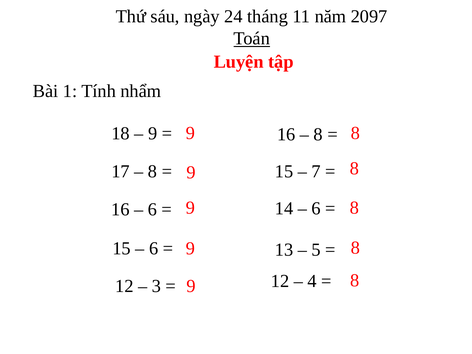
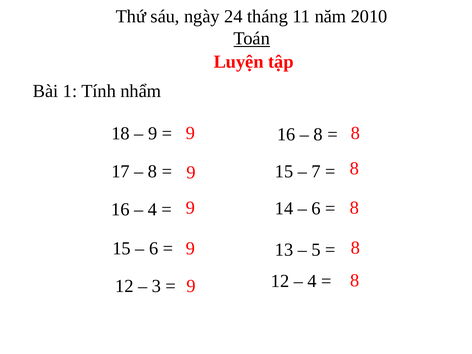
2097: 2097 -> 2010 (369, 16)
6: 6 -> 4 (152, 209)
